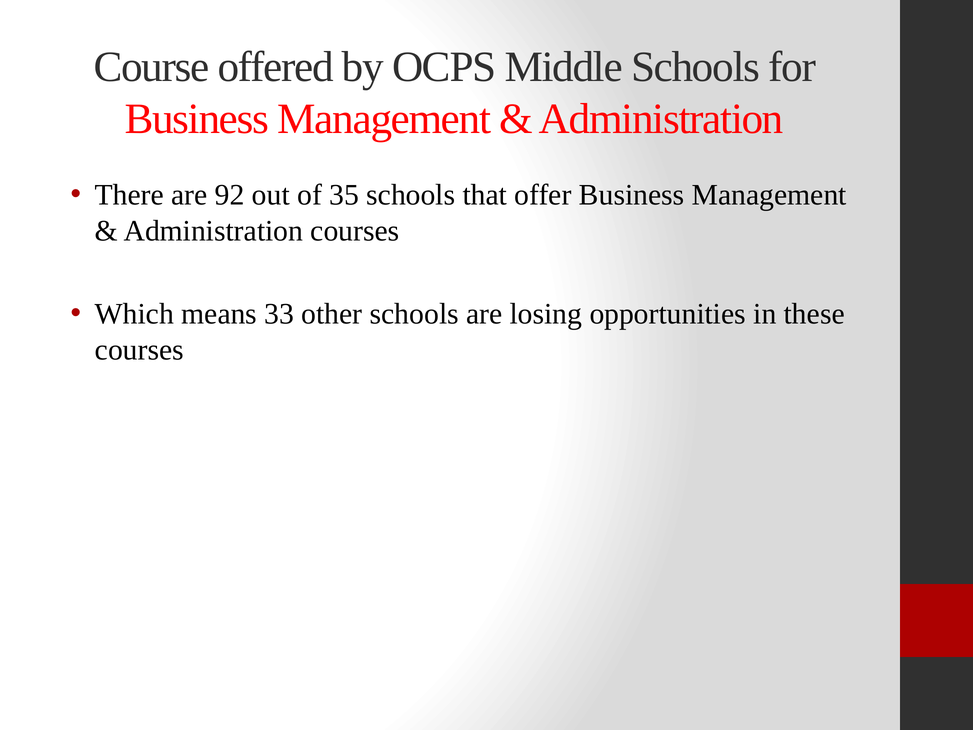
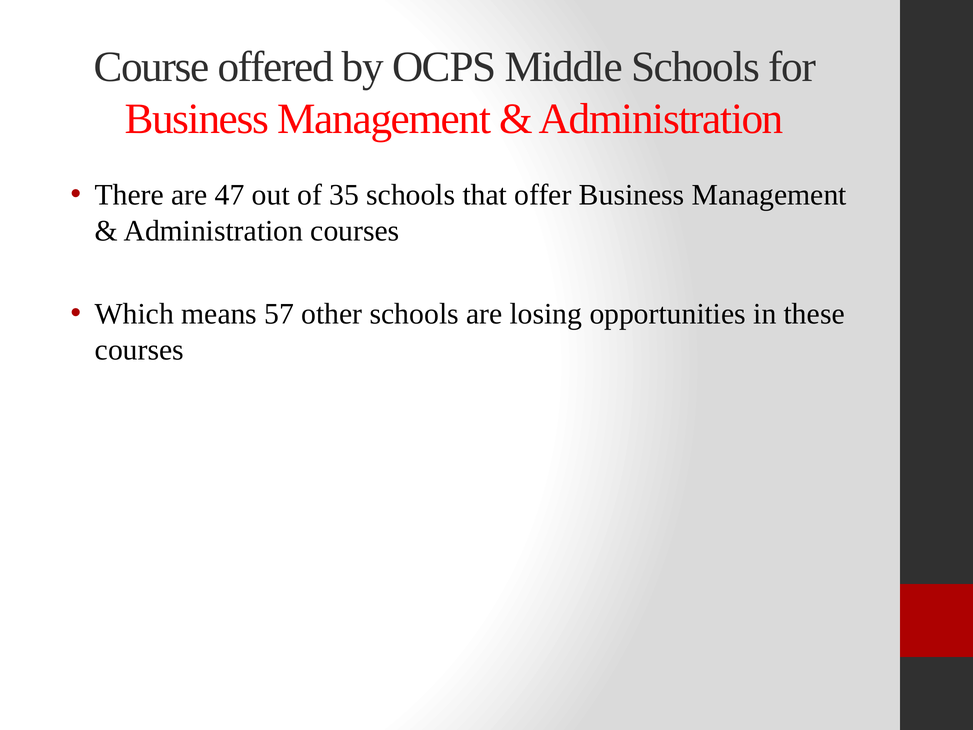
92: 92 -> 47 (230, 195)
33: 33 -> 57 (279, 314)
